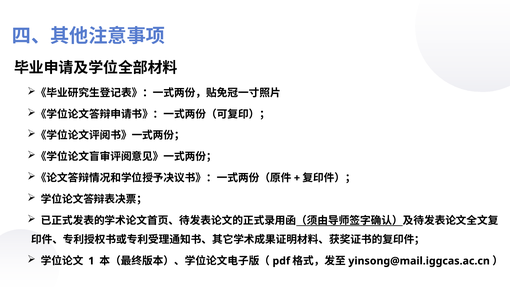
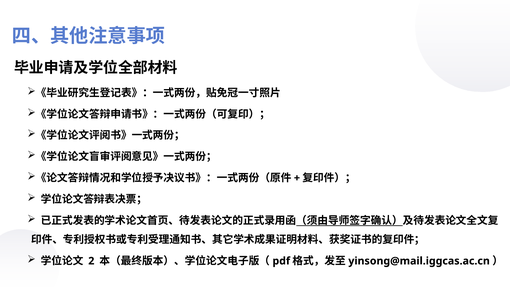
1: 1 -> 2 (91, 261)
